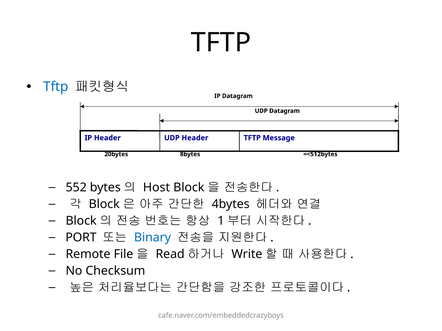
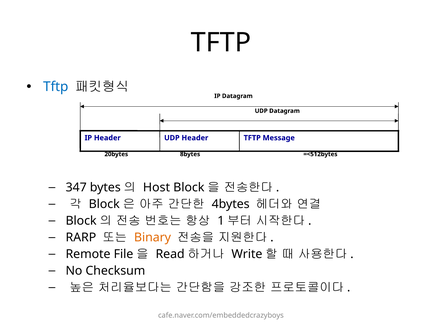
552: 552 -> 347 (76, 188)
PORT: PORT -> RARP (81, 238)
Binary colour: blue -> orange (153, 238)
